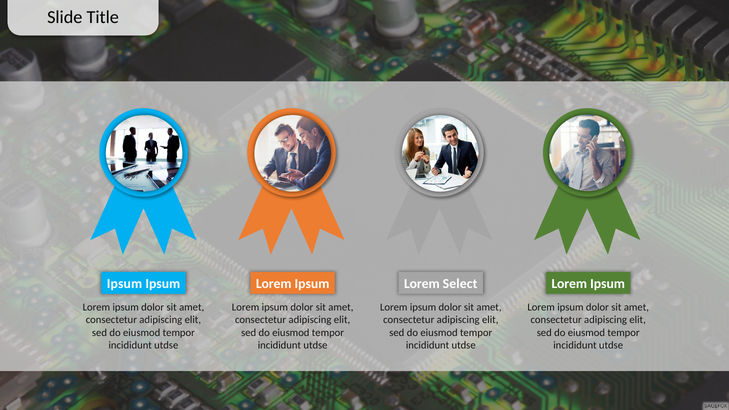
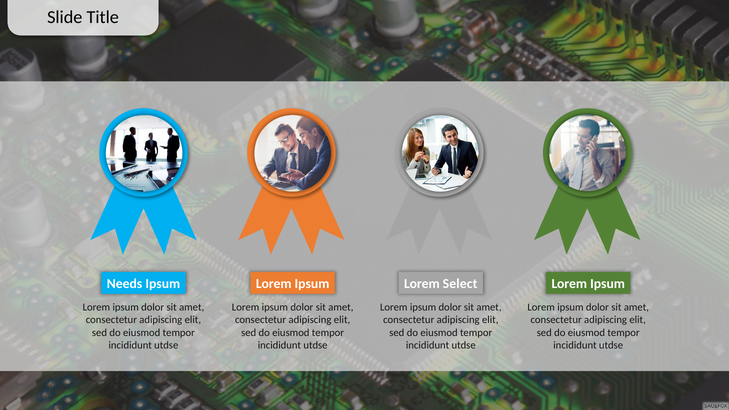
Ipsum: Ipsum -> Needs (125, 284)
